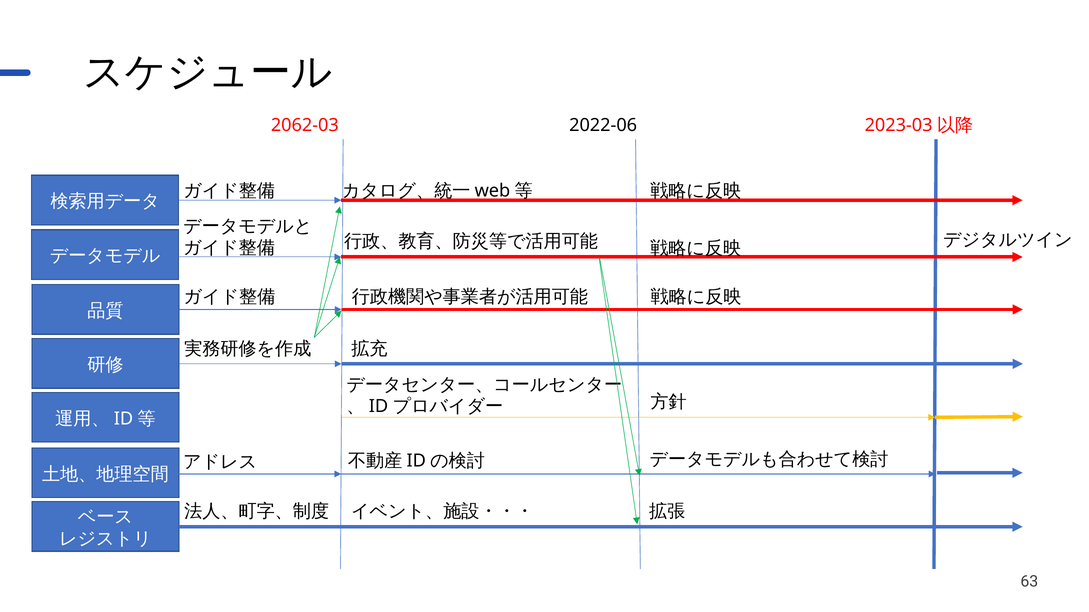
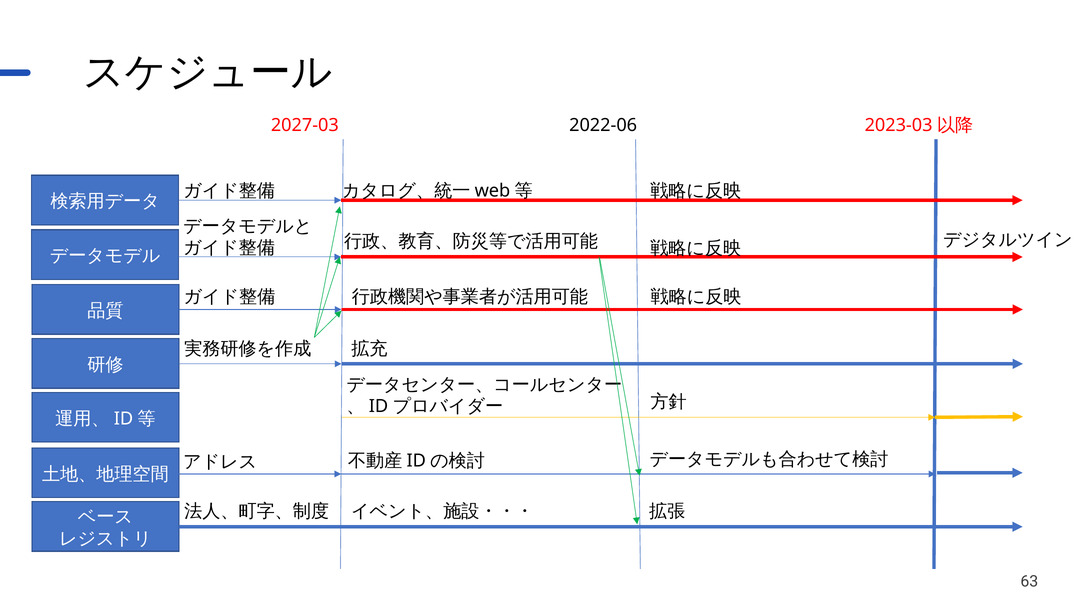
2062-03: 2062-03 -> 2027-03 (305, 125)
